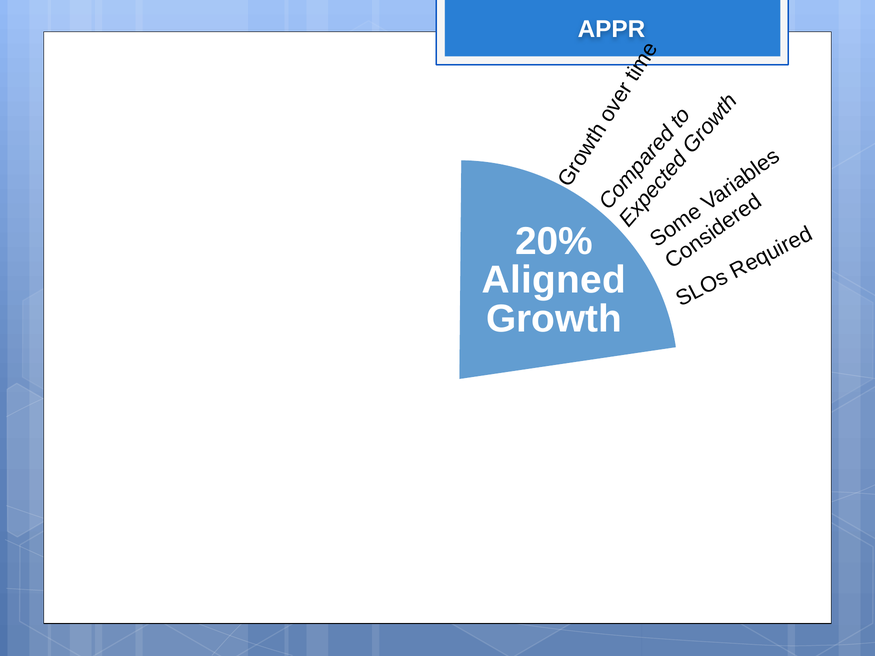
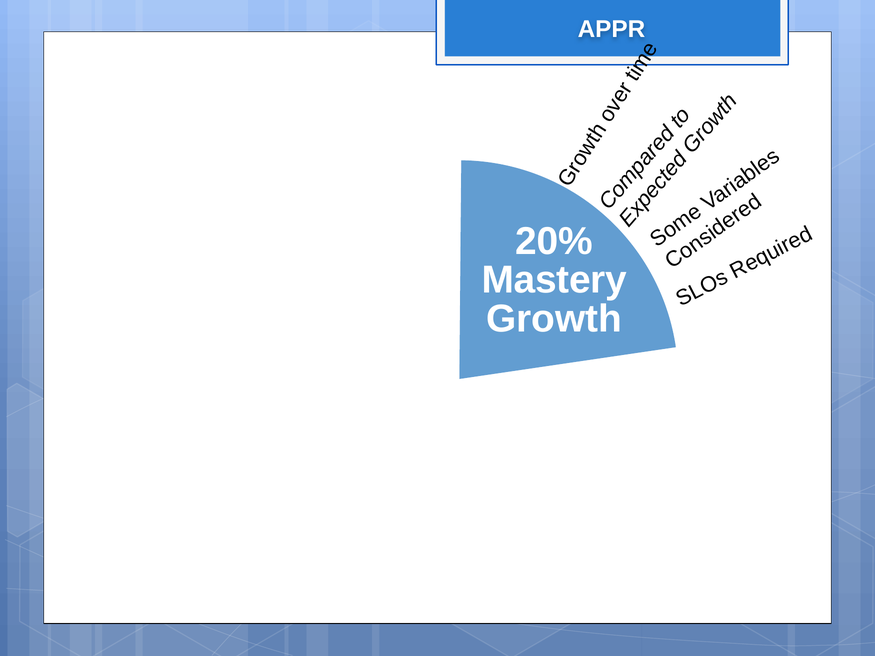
Aligned: Aligned -> Mastery (554, 280)
